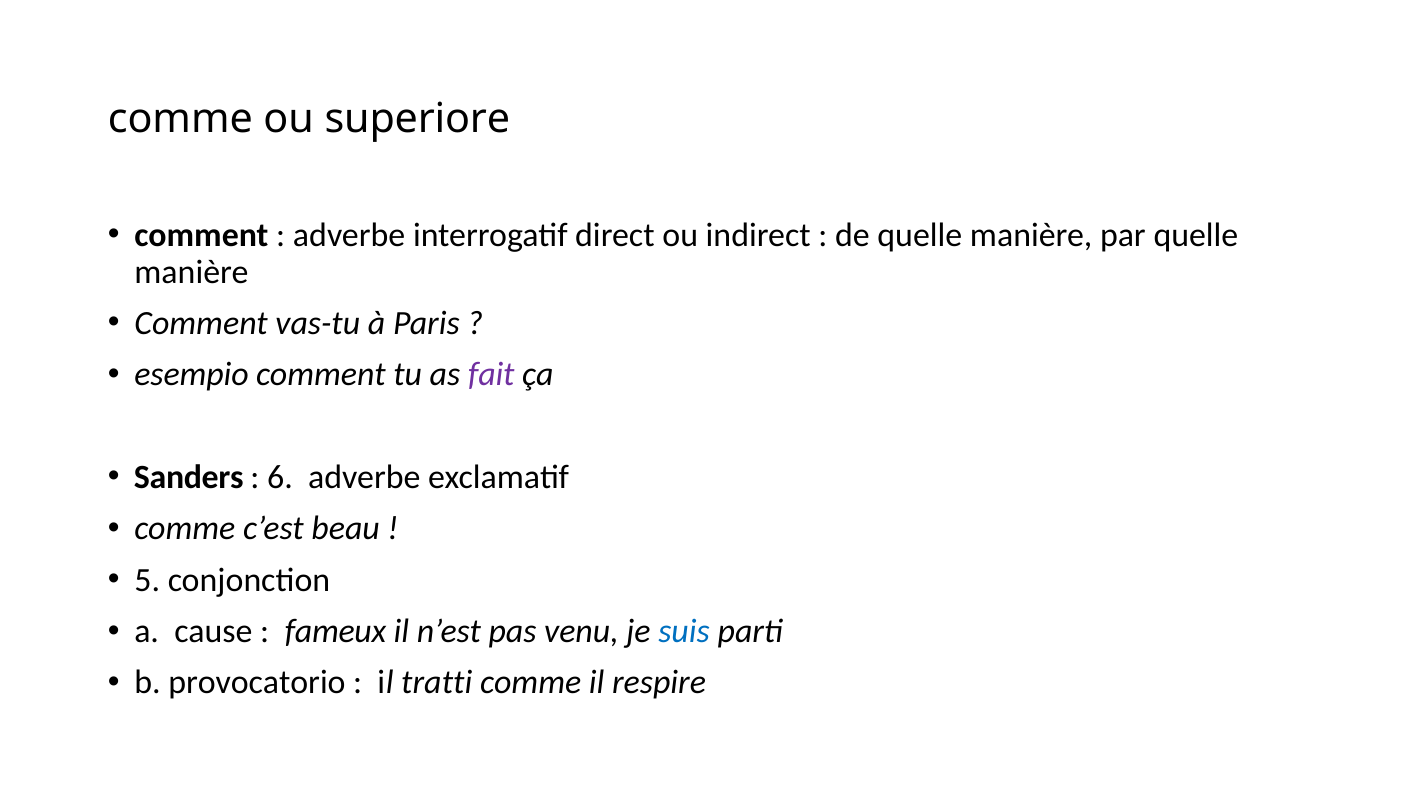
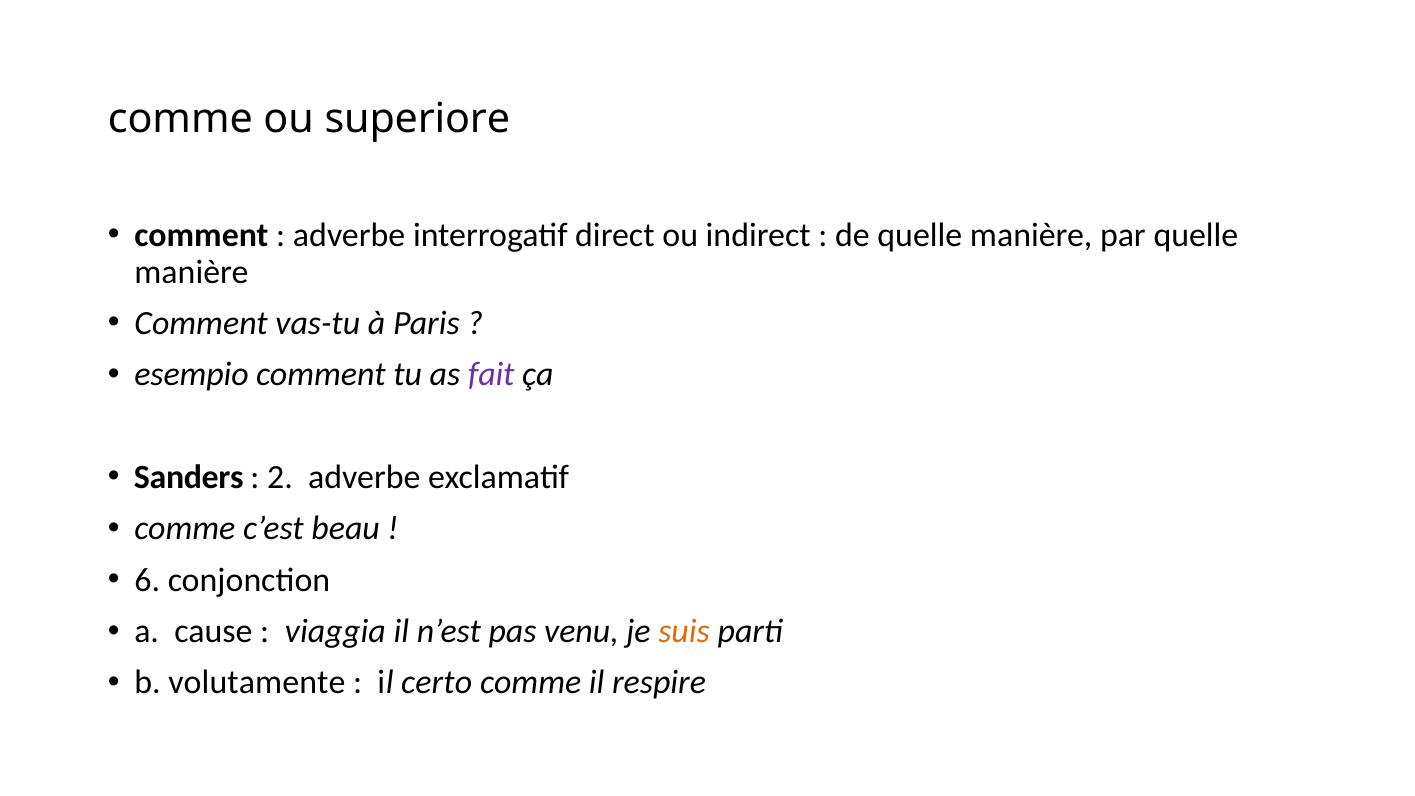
6: 6 -> 2 (280, 477)
5: 5 -> 6 (147, 580)
fameux: fameux -> viaggia (335, 631)
suis colour: blue -> orange (684, 631)
provocatorio: provocatorio -> volutamente (257, 683)
tratti: tratti -> certo (437, 683)
